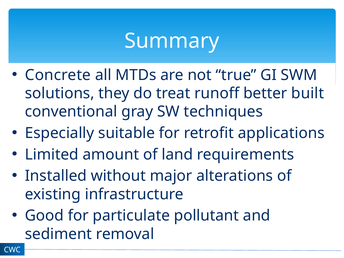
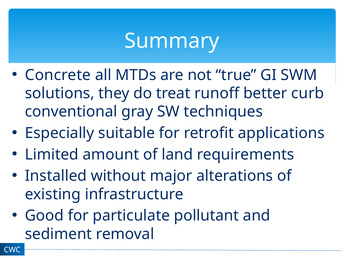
built: built -> curb (308, 93)
